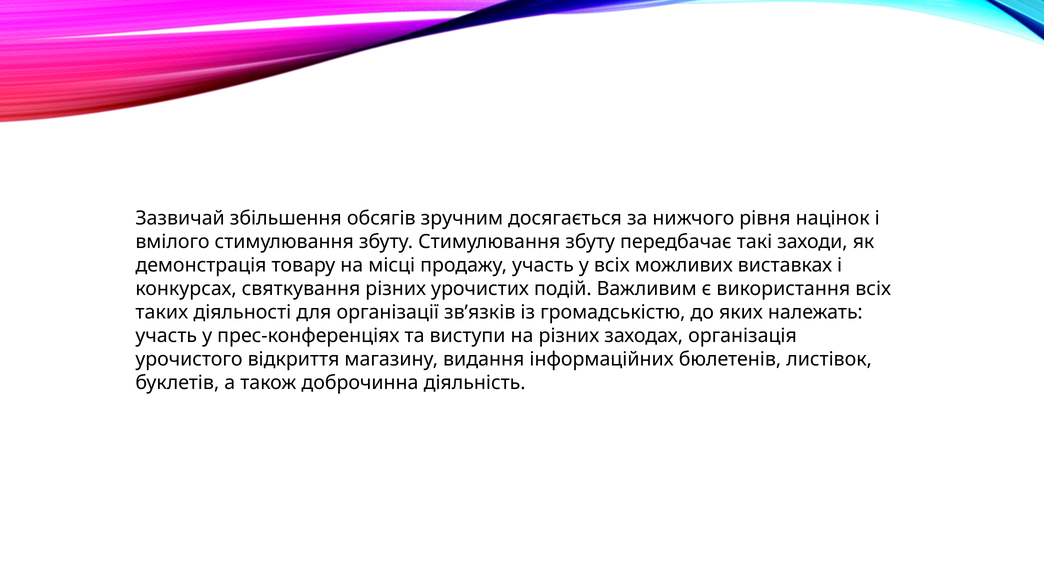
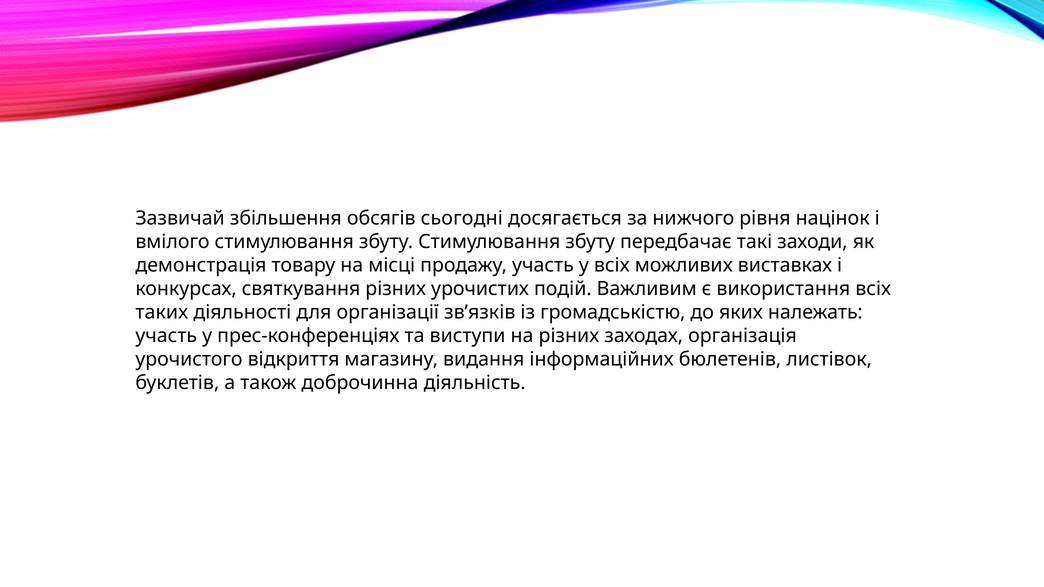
зручним: зручним -> сьогодні (462, 218)
